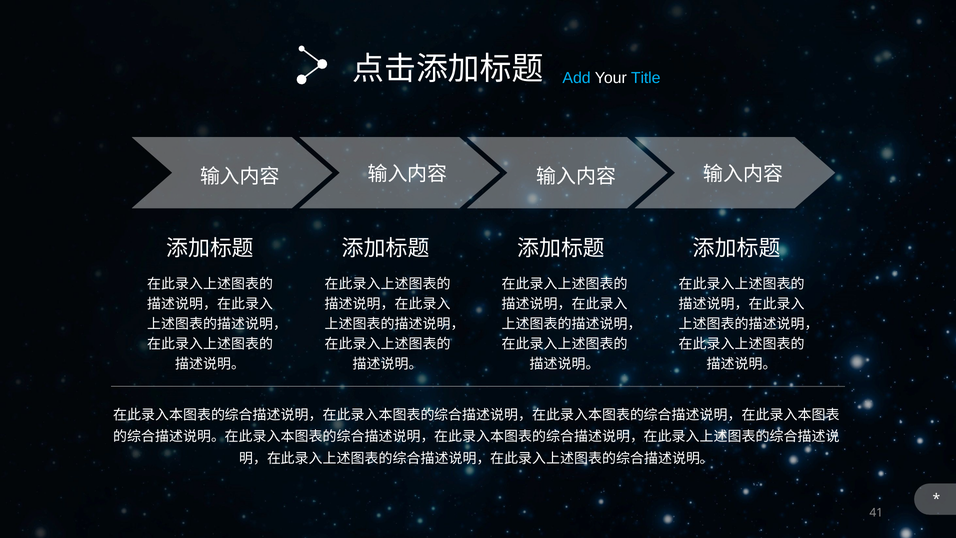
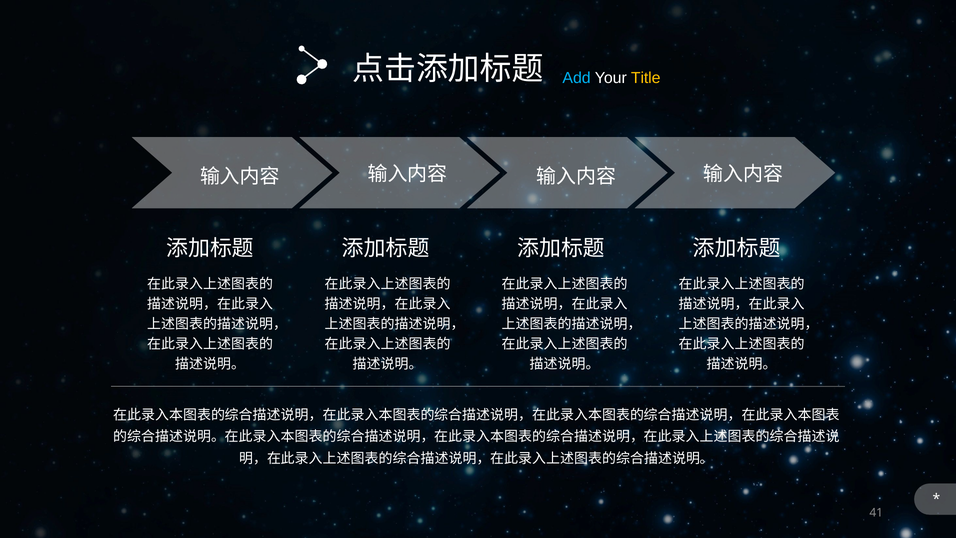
Title colour: light blue -> yellow (646, 78)
